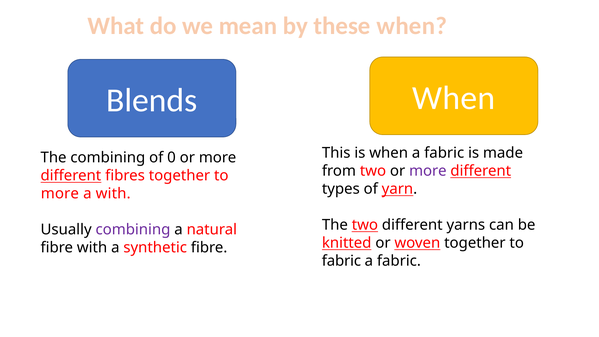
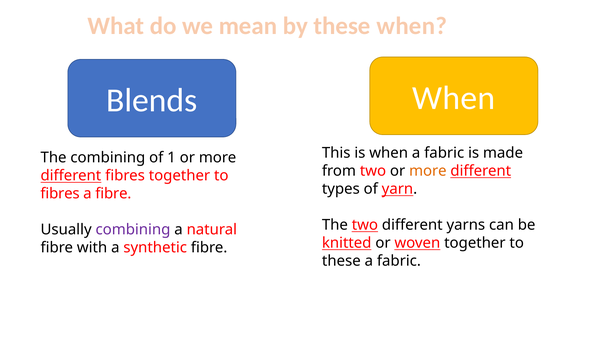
0: 0 -> 1 (172, 158)
more colour: purple -> orange (428, 171)
more: more -> fibres (60, 194)
a with: with -> fibre (113, 194)
fabric: fabric -> these (341, 261)
